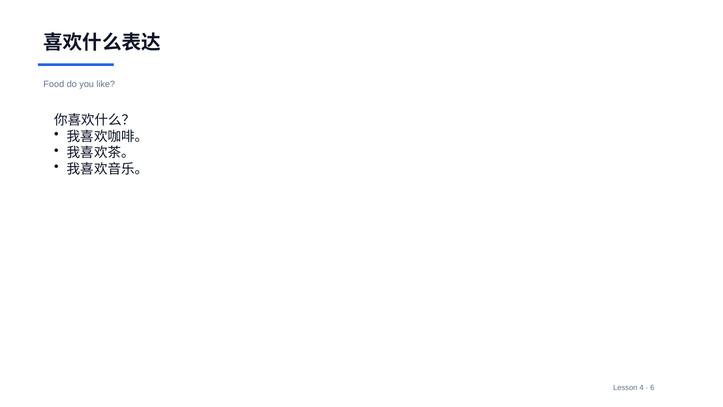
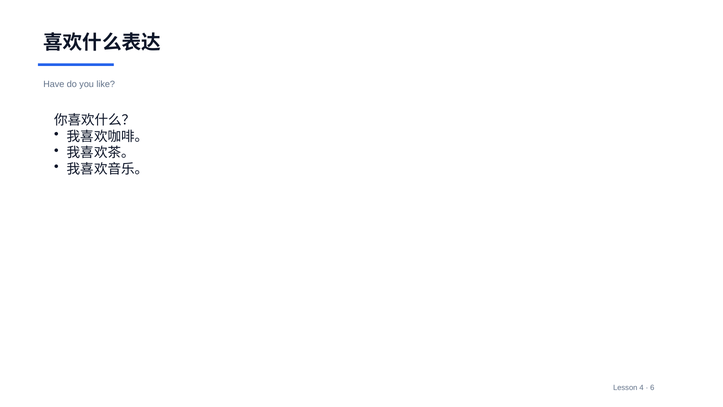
Food: Food -> Have (54, 84)
